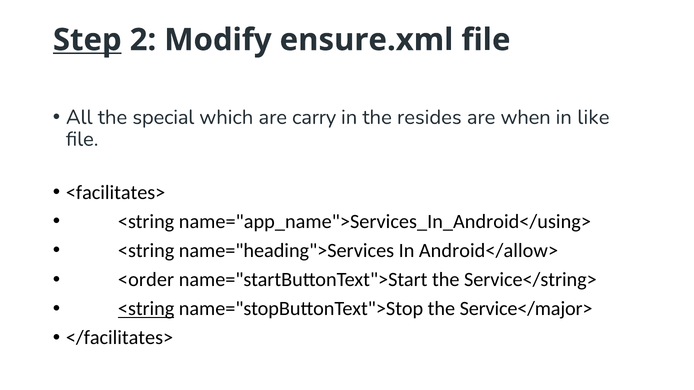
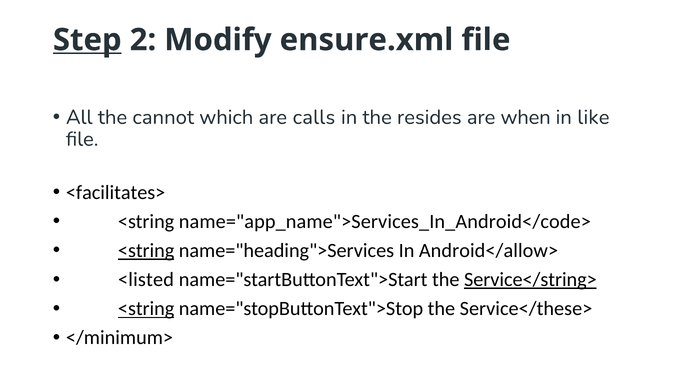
special: special -> cannot (163, 117)
carry: carry -> calls (314, 117)
name="app_name">Services_In_Android</using>: name="app_name">Services_In_Android</using> -> name="app_name">Services_In_Android</code> (385, 222)
<string underline: none -> present (146, 251)
<order: <order -> <listed (146, 280)
Service</string> underline: none -> present (530, 280)
Service</major>: Service</major> -> Service</these> (526, 309)
</facilitates>: </facilitates> -> </minimum> (119, 338)
